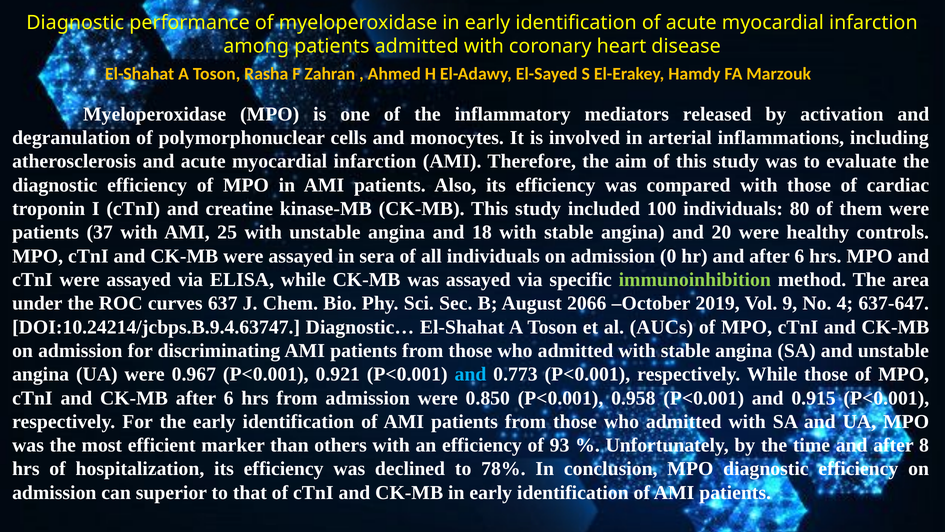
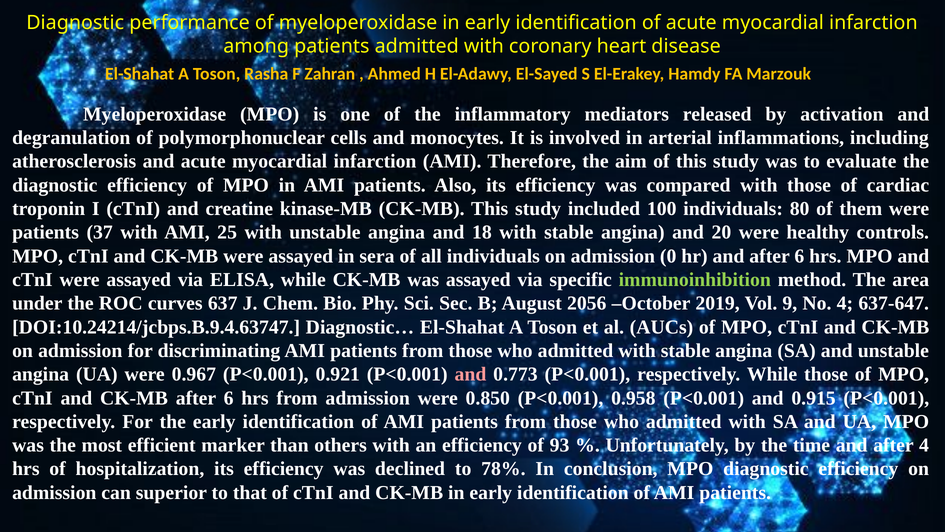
2066: 2066 -> 2056 (587, 303)
and colour: light blue -> pink (470, 374)
after 8: 8 -> 4 (924, 445)
